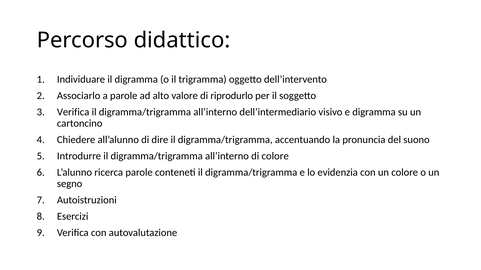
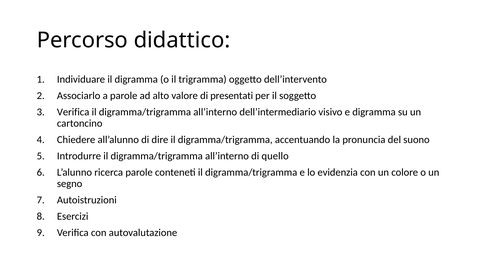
riprodurlo: riprodurlo -> presentati (232, 96)
di colore: colore -> quello (275, 156)
